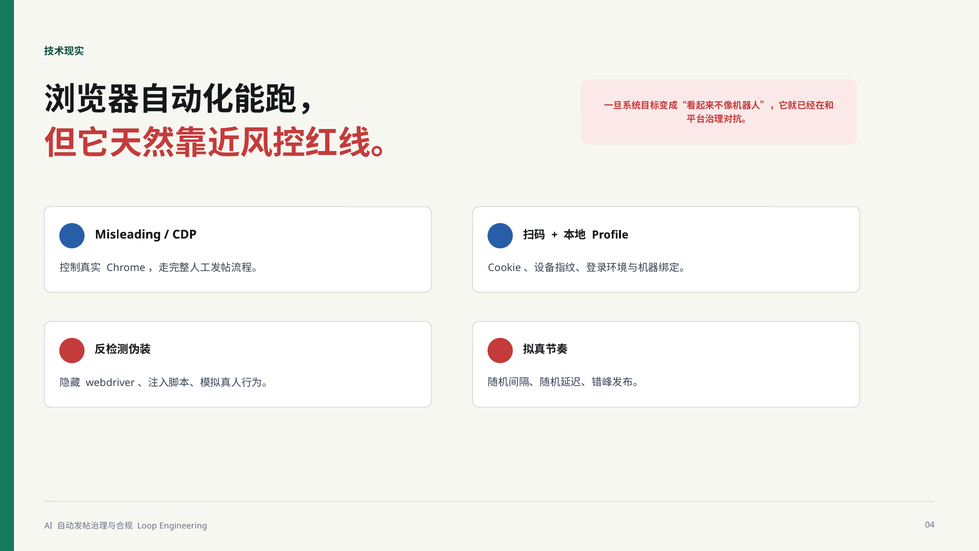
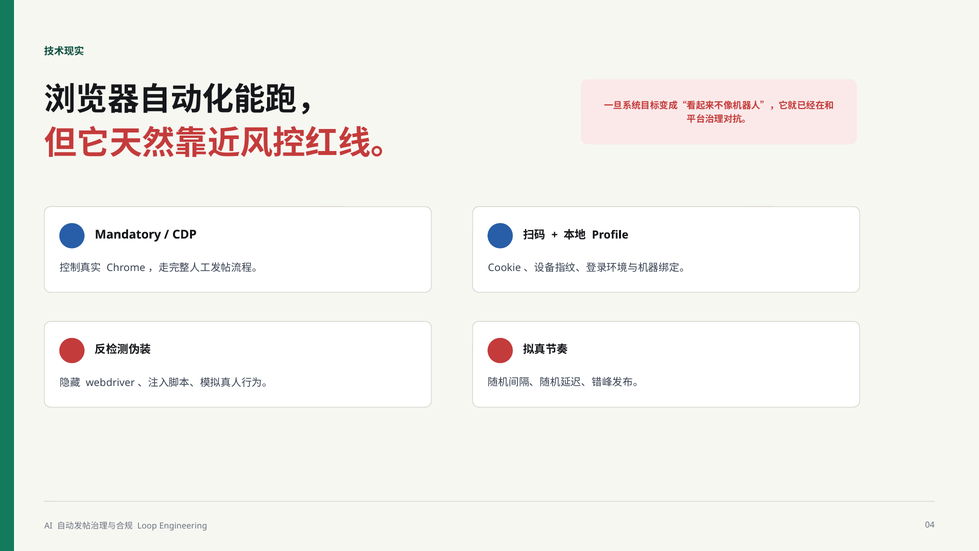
Misleading: Misleading -> Mandatory (128, 234)
